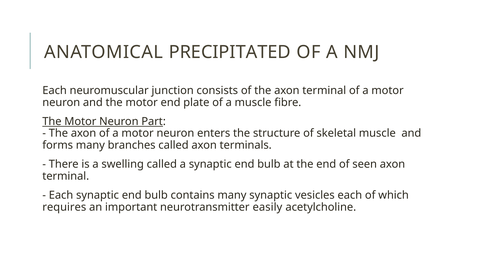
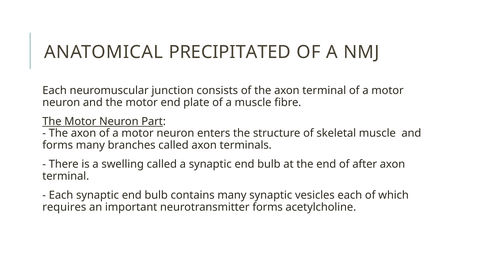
seen: seen -> after (365, 164)
neurotransmitter easily: easily -> forms (268, 207)
